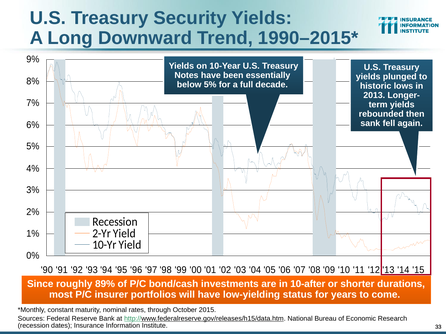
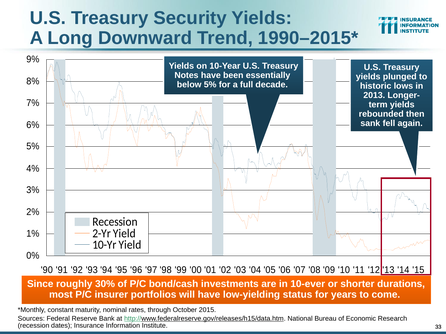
89%: 89% -> 30% (105, 284)
10-after: 10-after -> 10-ever (308, 284)
